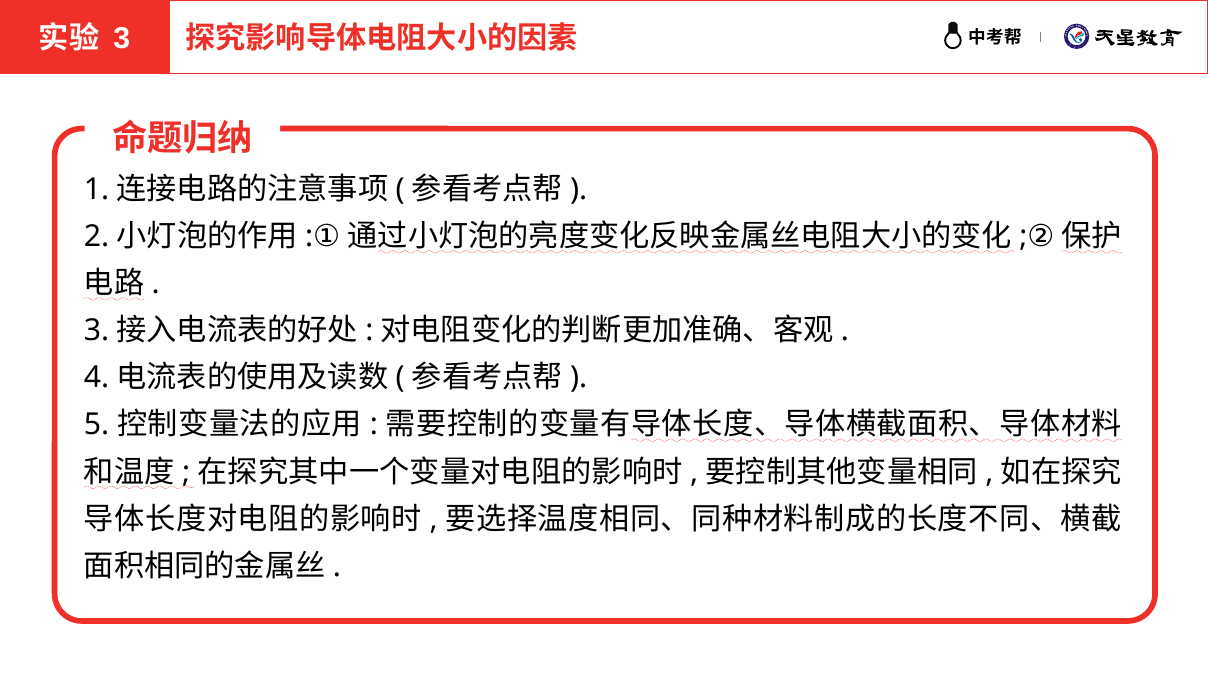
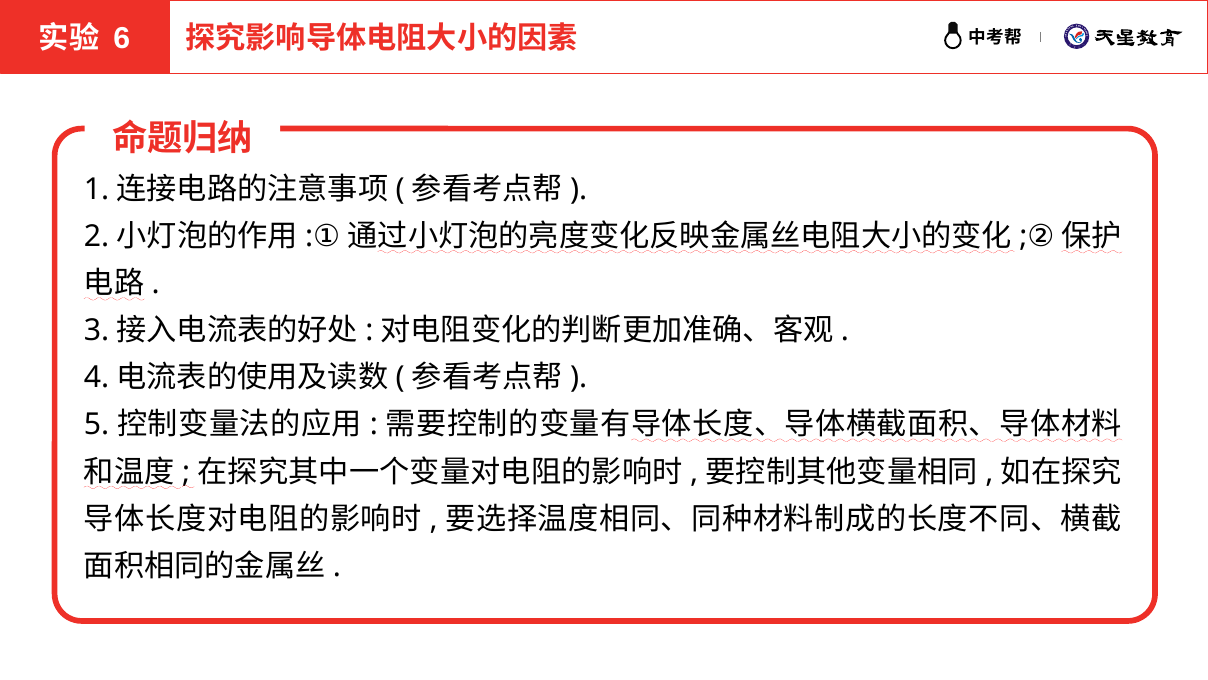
3: 3 -> 6 (122, 39)
